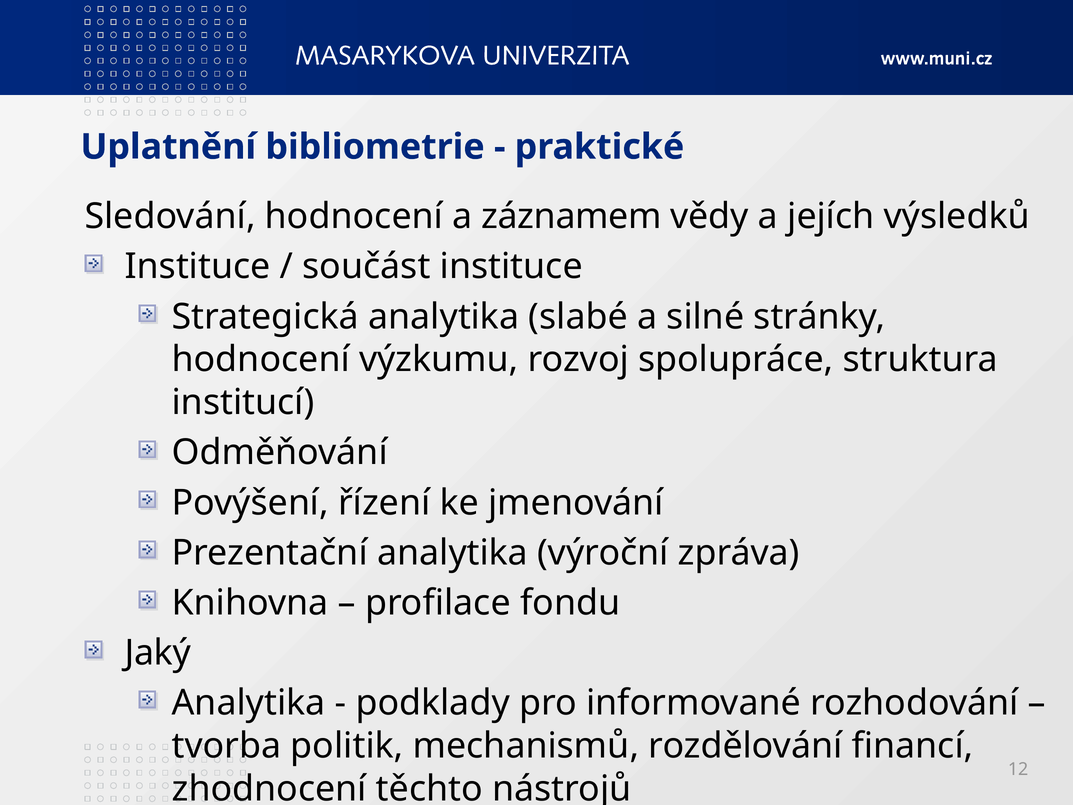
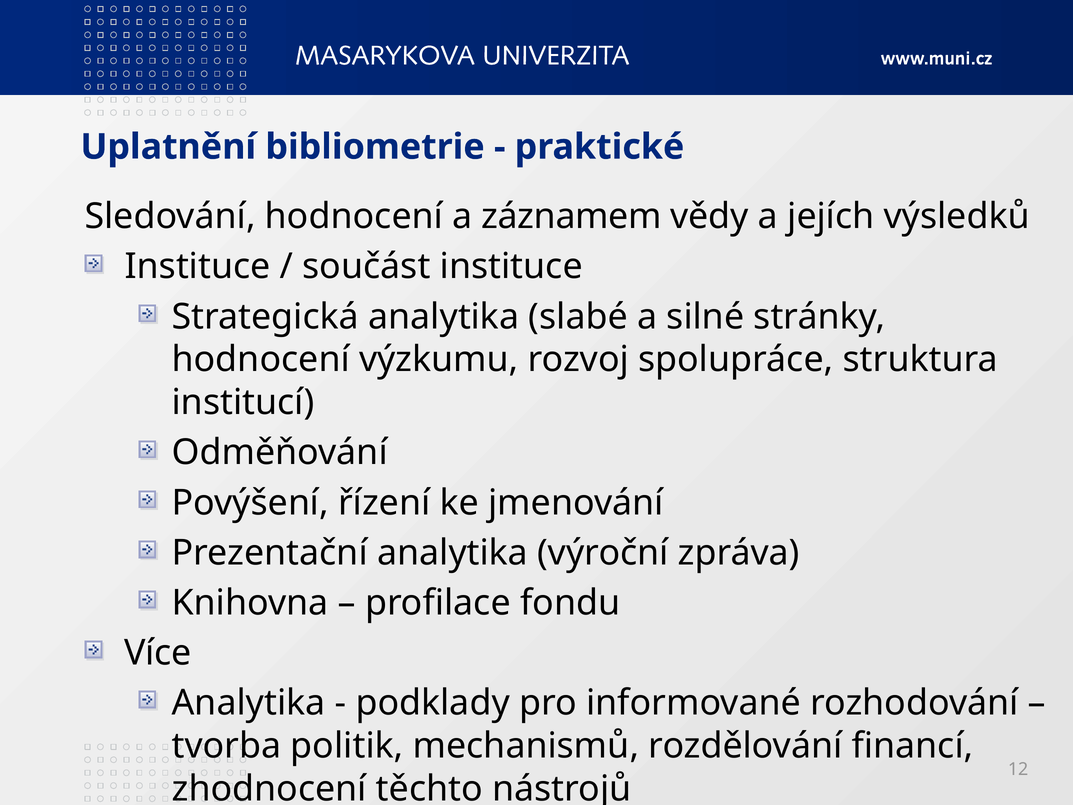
Jaký: Jaký -> Více (158, 653)
